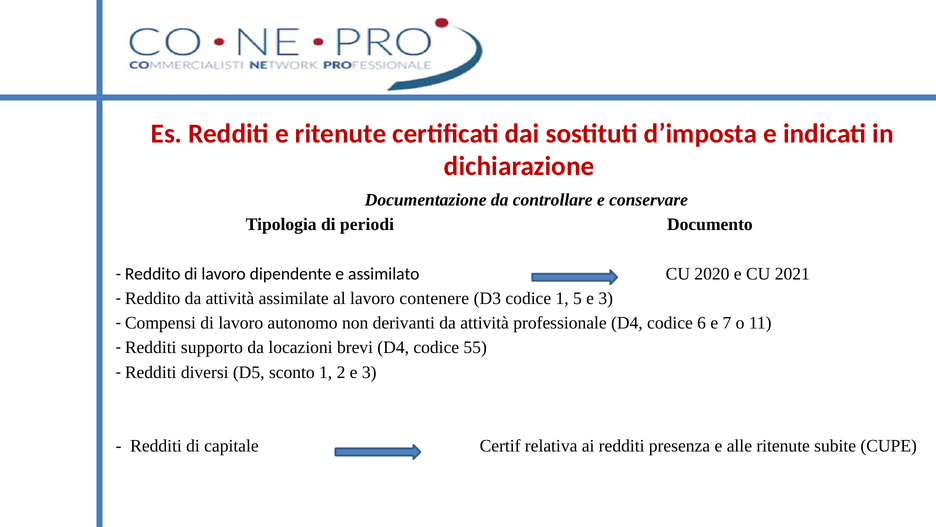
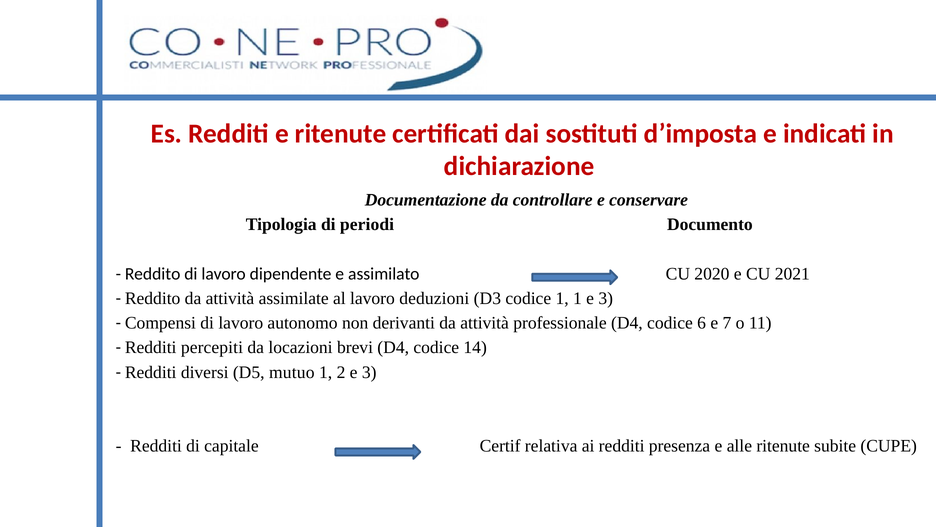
contenere: contenere -> deduzioni (434, 298)
1 5: 5 -> 1 (577, 298)
supporto: supporto -> percepiti (212, 347)
55: 55 -> 14 (475, 347)
sconto: sconto -> mutuo (292, 372)
